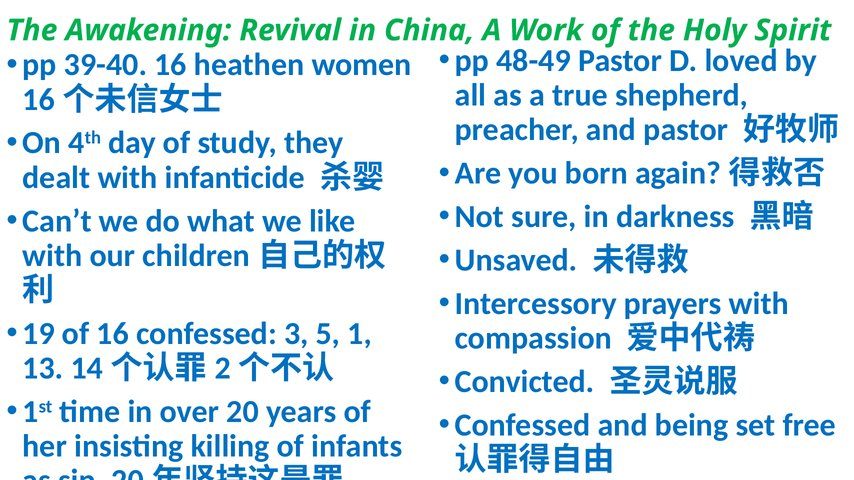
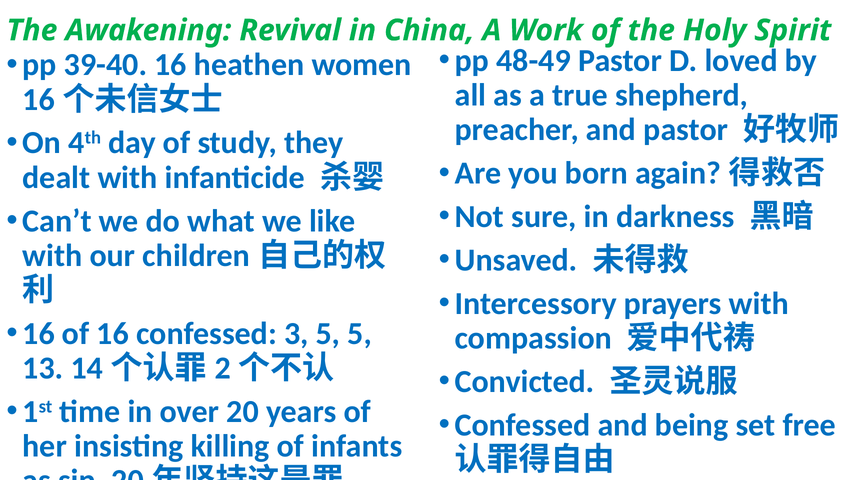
19: 19 -> 16 (39, 334)
5 1: 1 -> 5 (360, 334)
